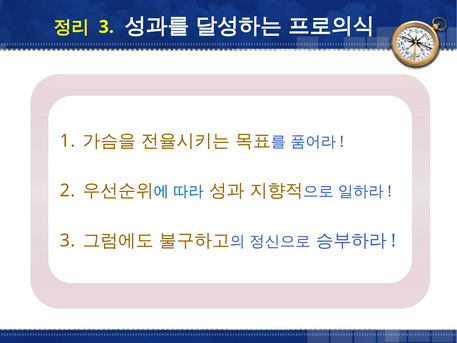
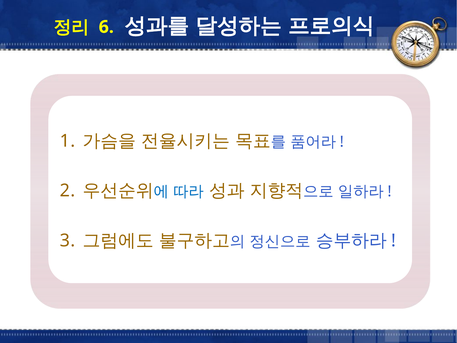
3: 3 -> 6 (106, 27)
